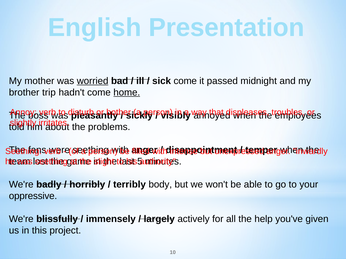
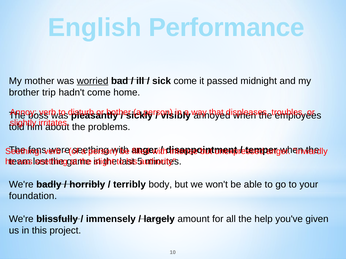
Presentation: Presentation -> Performance (227, 28)
home underline: present -> none (127, 93)
oppressive: oppressive -> foundation (33, 196)
actively: actively -> amount (194, 219)
